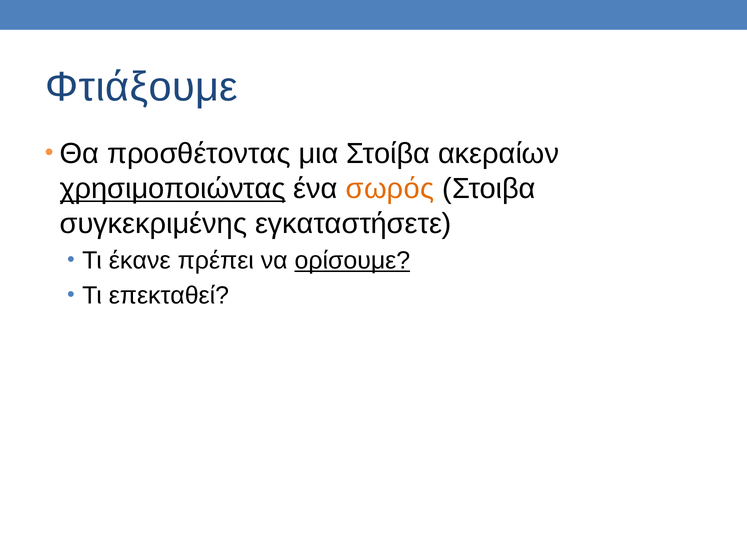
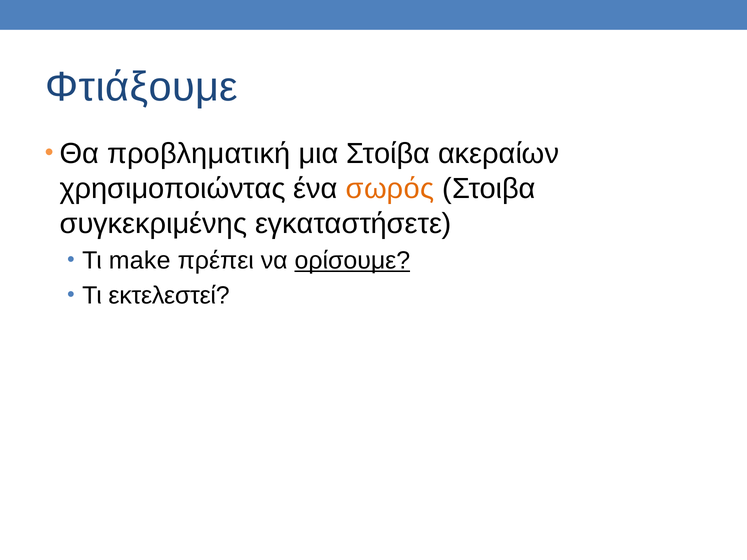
προσθέτοντας: προσθέτοντας -> προβληματική (199, 154)
χρησιμοποιώντας underline: present -> none (173, 189)
έκανε: έκανε -> make (140, 261)
επεκταθεί: επεκταθεί -> εκτελεστεί (169, 296)
